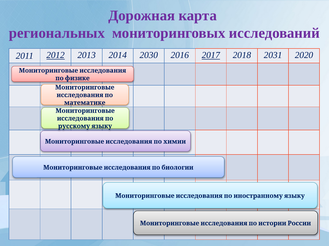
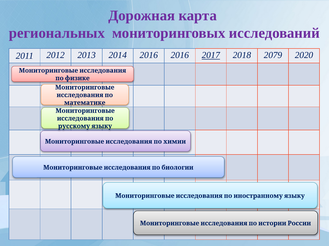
2012 underline: present -> none (56, 55)
2014 2030: 2030 -> 2016 (149, 55)
2031: 2031 -> 2079 (273, 55)
